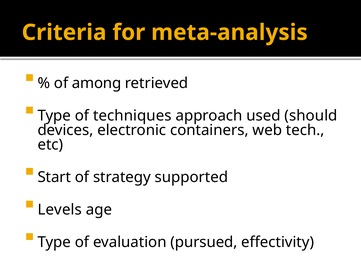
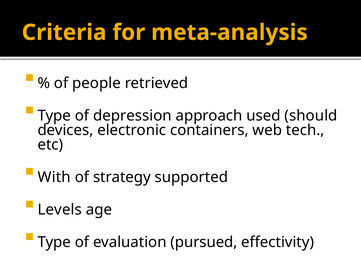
among: among -> people (96, 83)
techniques: techniques -> depression (132, 116)
Start: Start -> With (54, 177)
